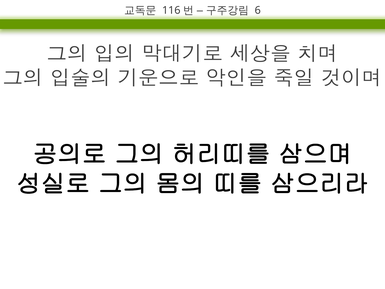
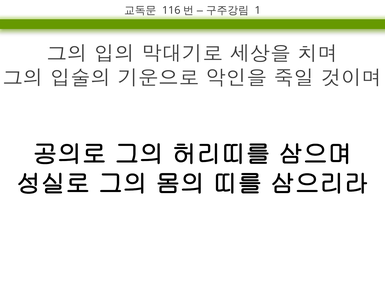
6: 6 -> 1 (258, 10)
